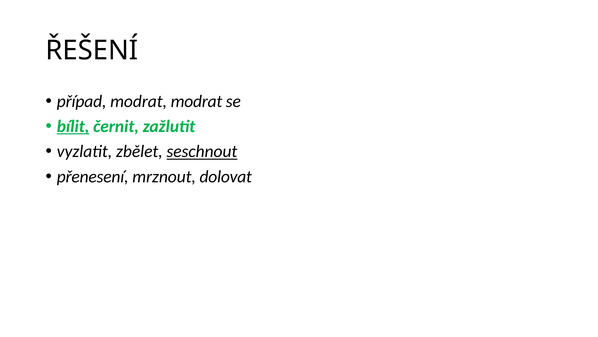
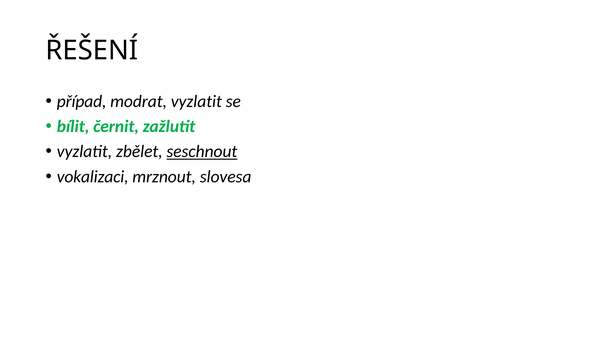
modrat modrat: modrat -> vyzlatit (196, 101)
bílit underline: present -> none (73, 126)
přenesení: přenesení -> vokalizaci (93, 176)
dolovat: dolovat -> slovesa (226, 176)
